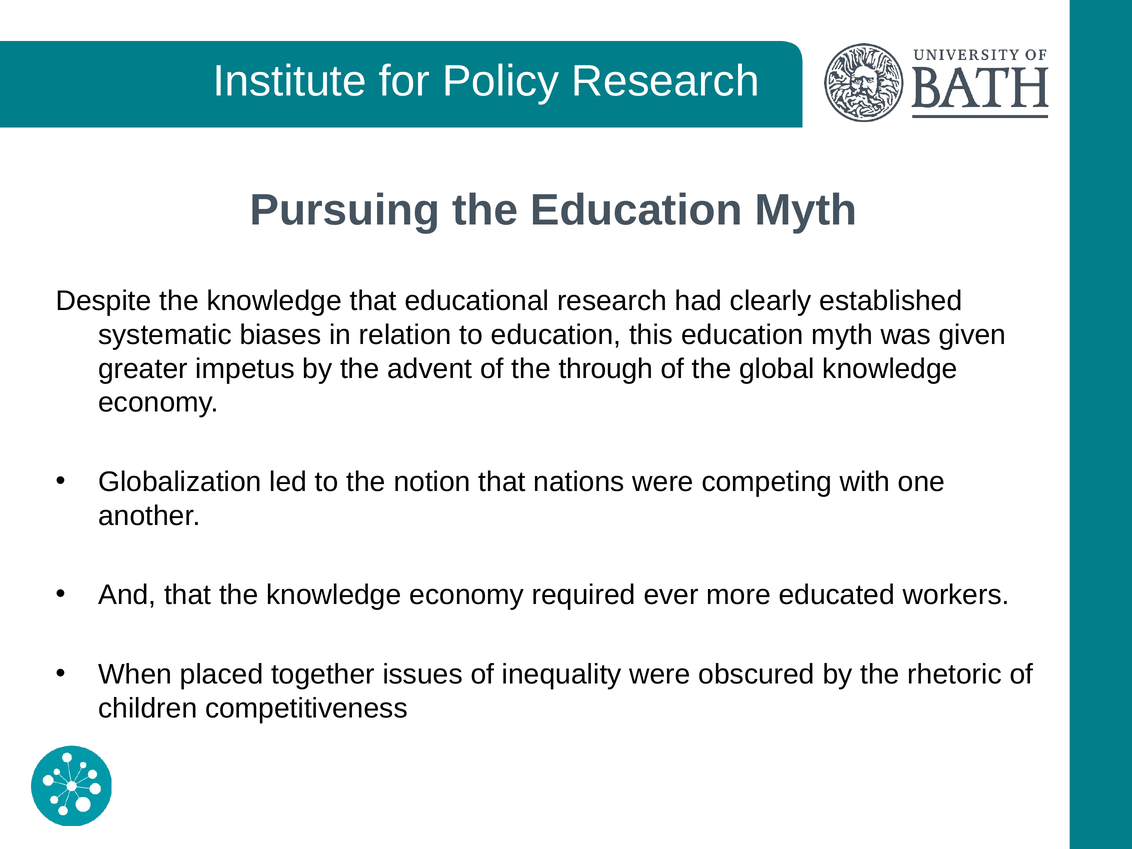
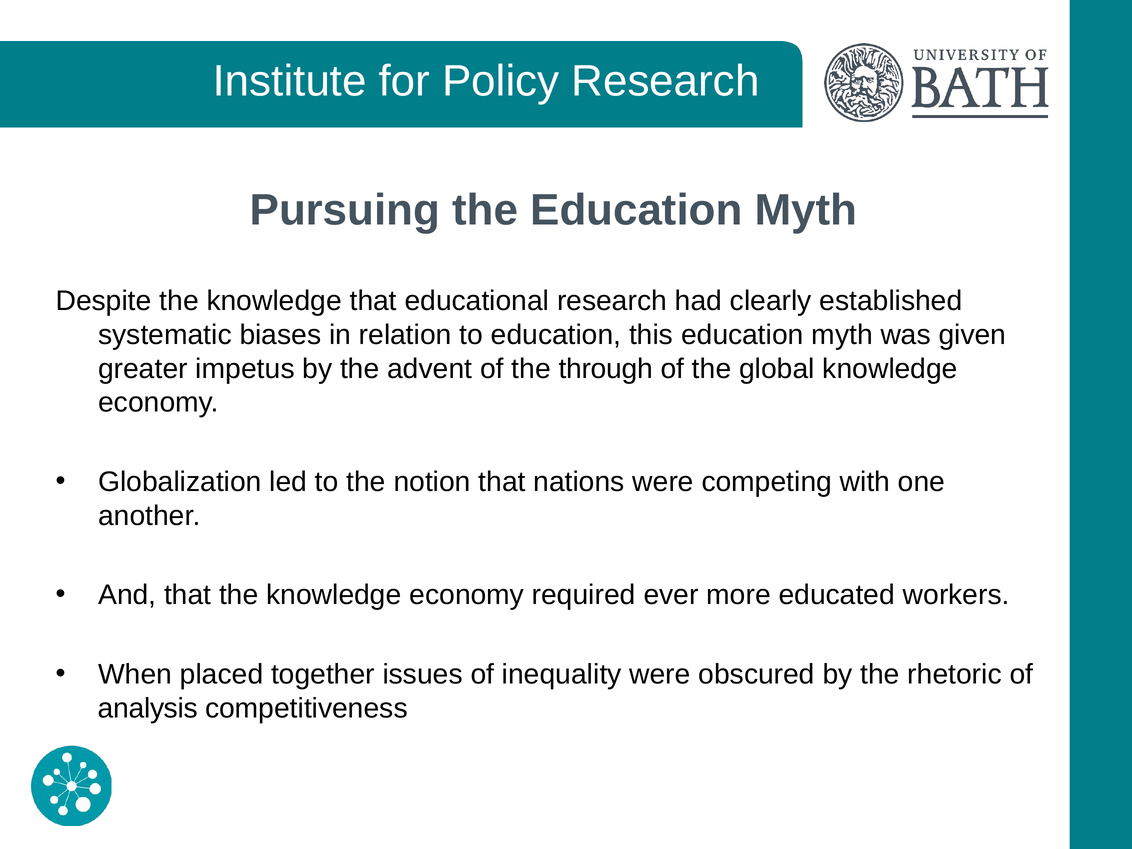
children: children -> analysis (148, 708)
